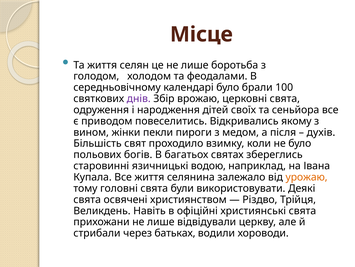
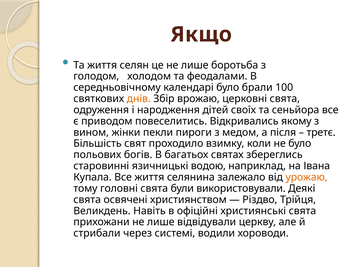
Місце: Місце -> Якщо (201, 34)
днів colour: purple -> orange (139, 98)
духів: духів -> третє (321, 132)
використовувати: використовувати -> використовували (241, 188)
батьках: батьках -> системі (175, 233)
